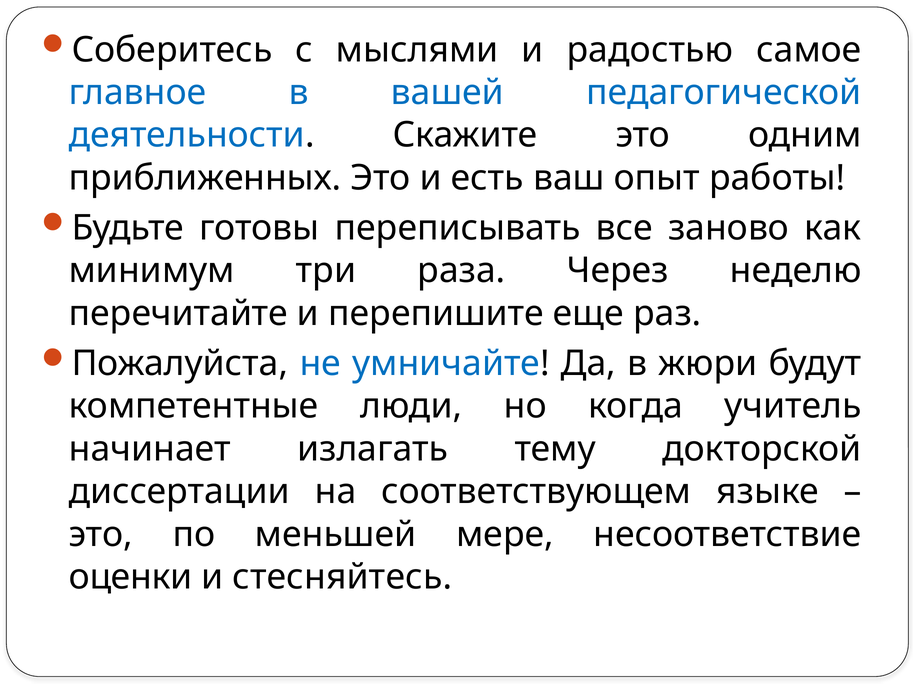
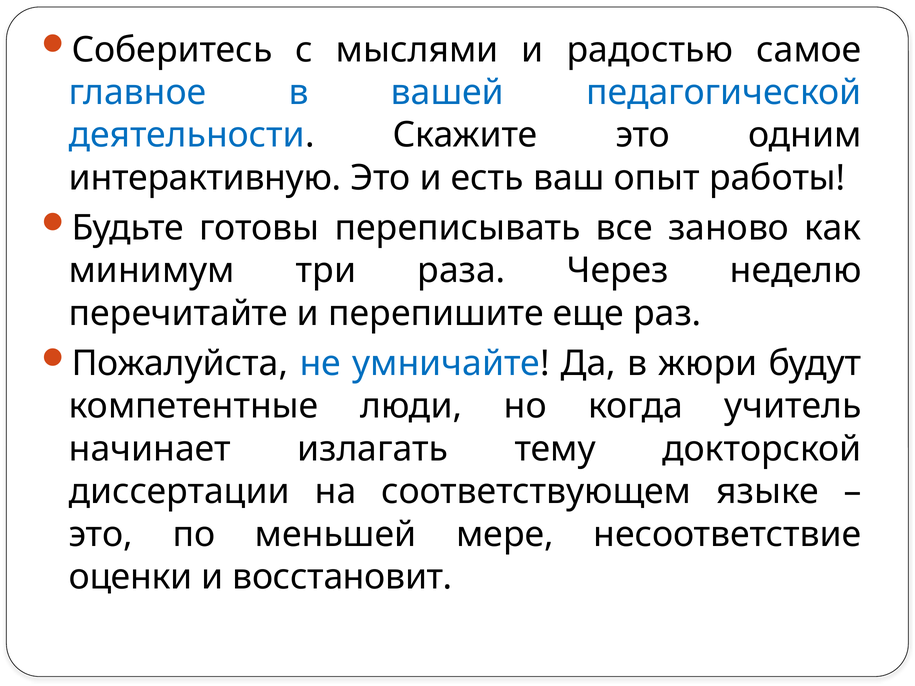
приближенных: приближенных -> интерактивную (205, 178)
стесняйтесь: стесняйтесь -> восстановит (342, 577)
